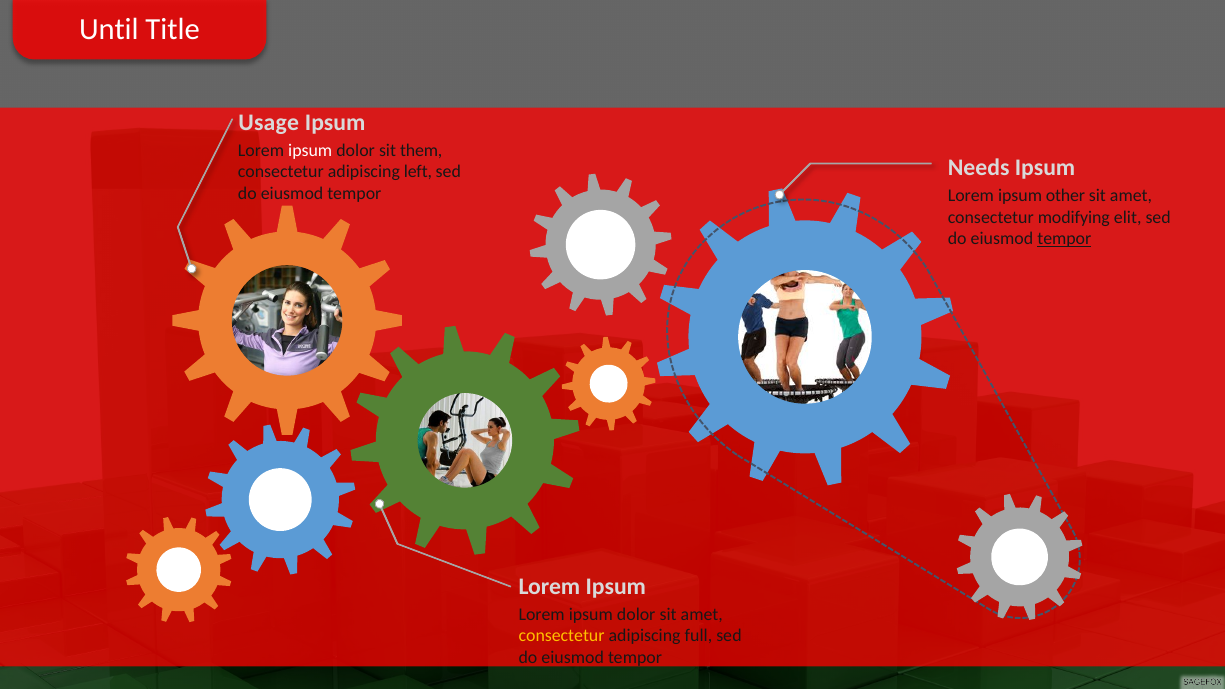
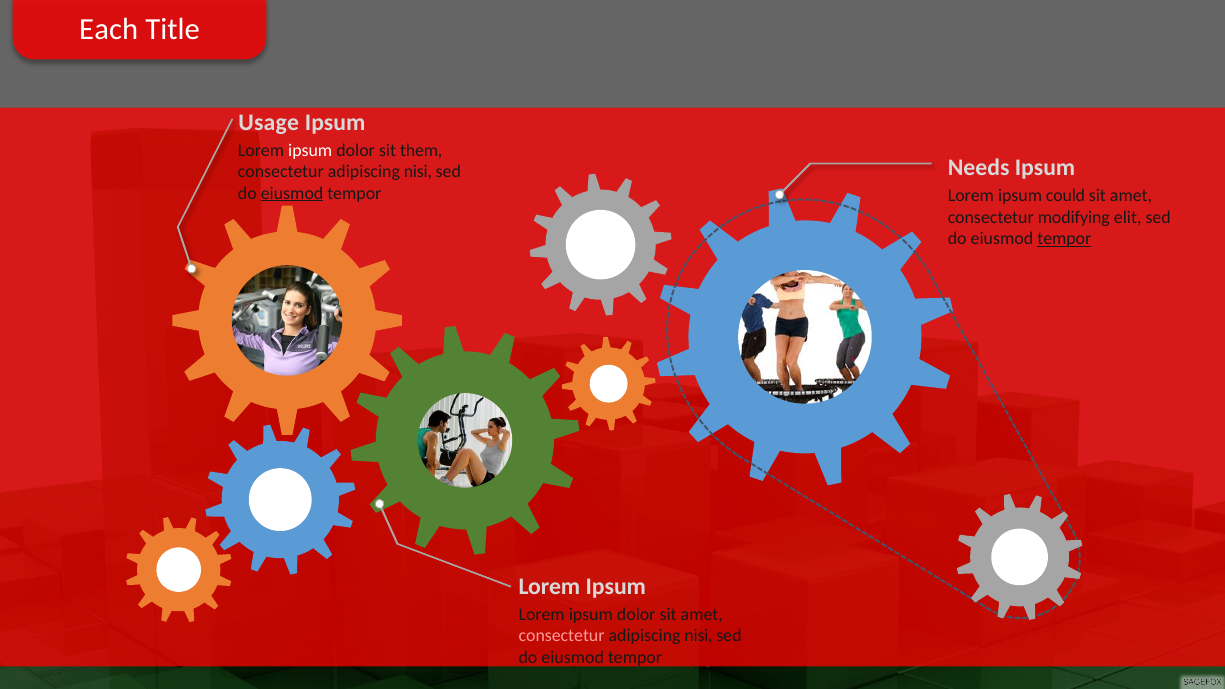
Until: Until -> Each (109, 29)
left: left -> nisi (418, 172)
eiusmod underline: none -> present (292, 193)
other: other -> could (1066, 196)
consectetur colour: yellow -> pink (562, 636)
full: full -> nisi (699, 636)
